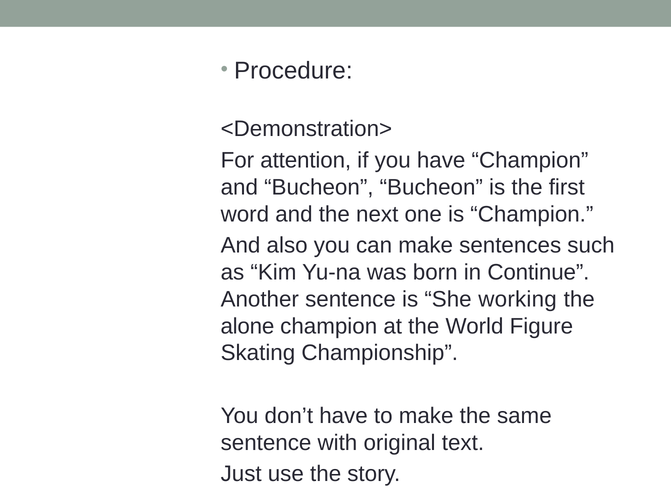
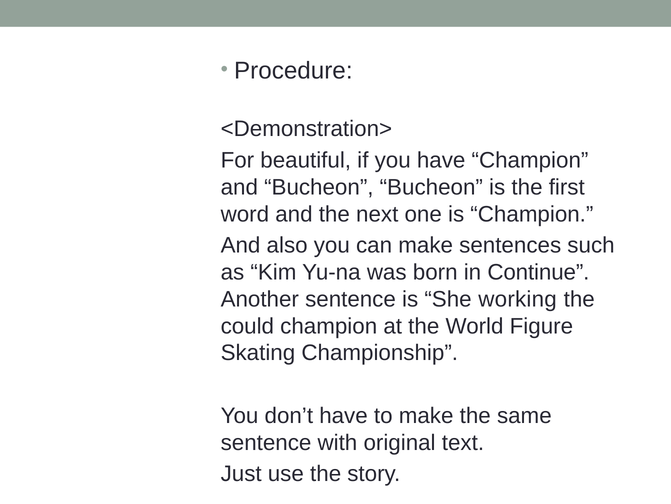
attention: attention -> beautiful (306, 160)
alone: alone -> could (247, 326)
